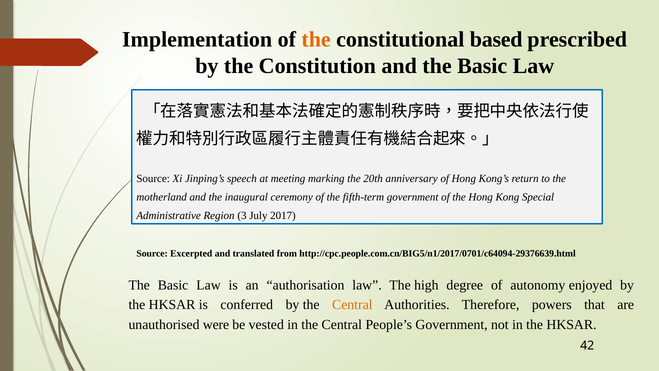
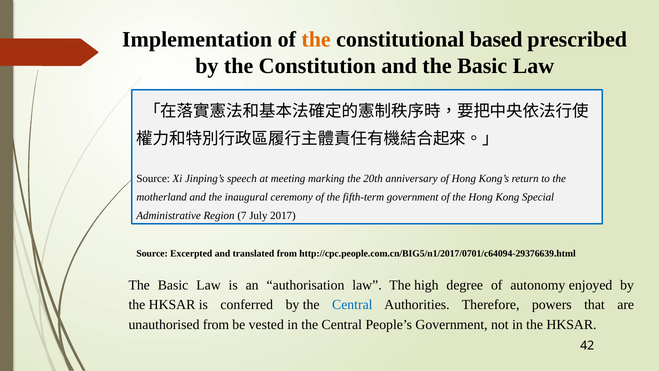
3: 3 -> 7 (242, 215)
Central colour: orange -> blue (352, 305)
unauthorised were: were -> from (216, 324)
